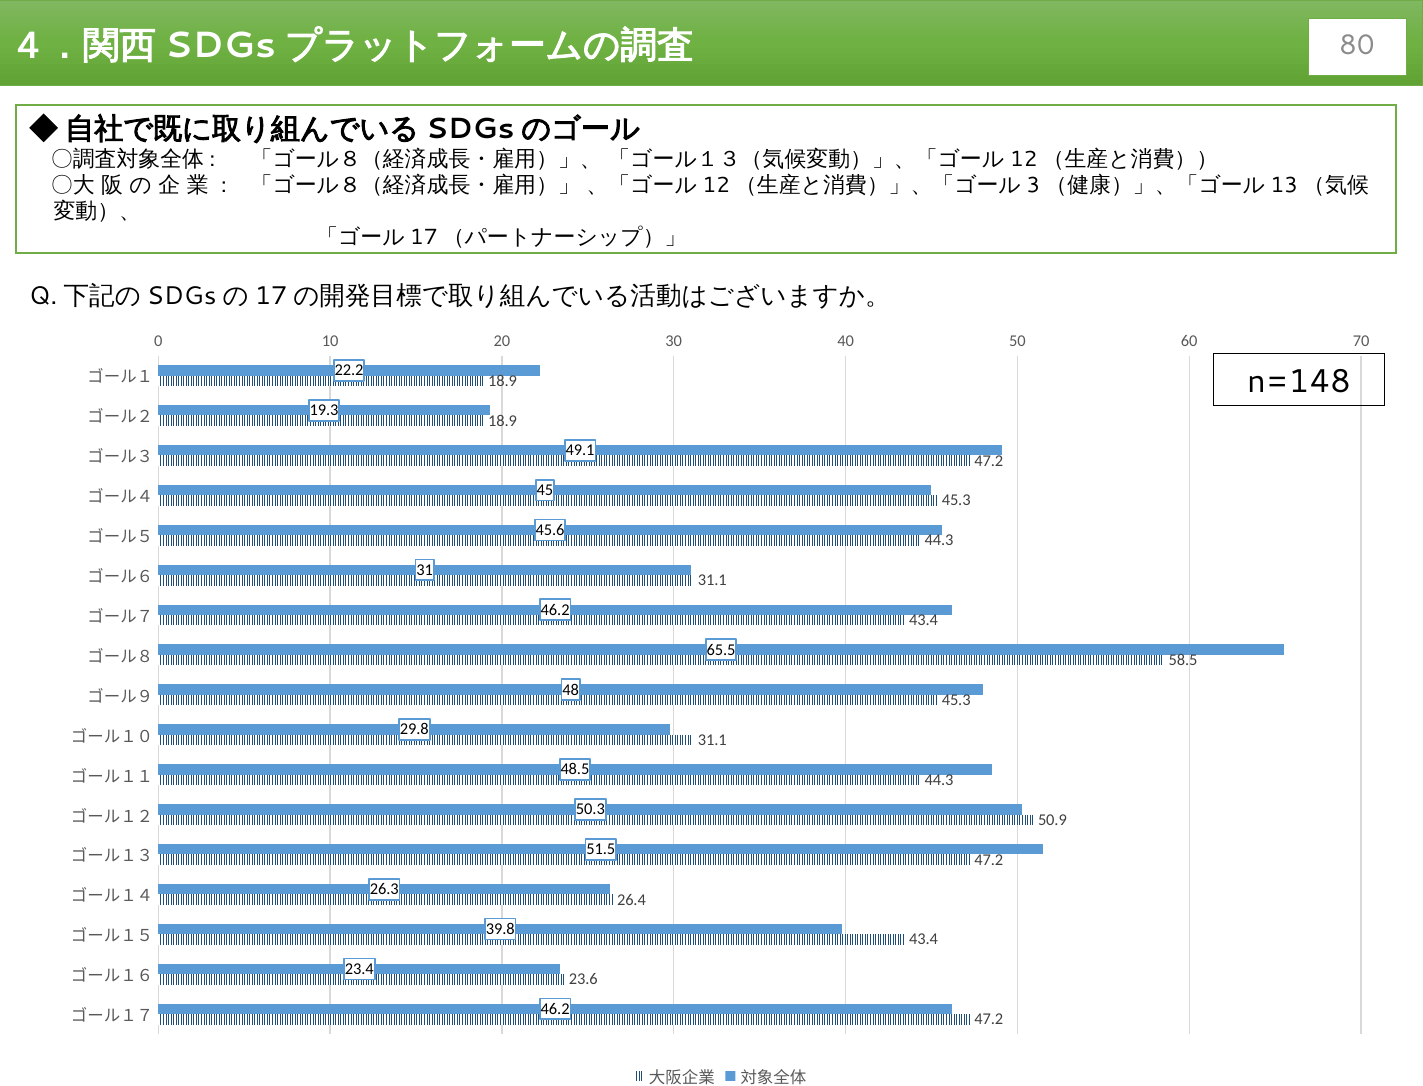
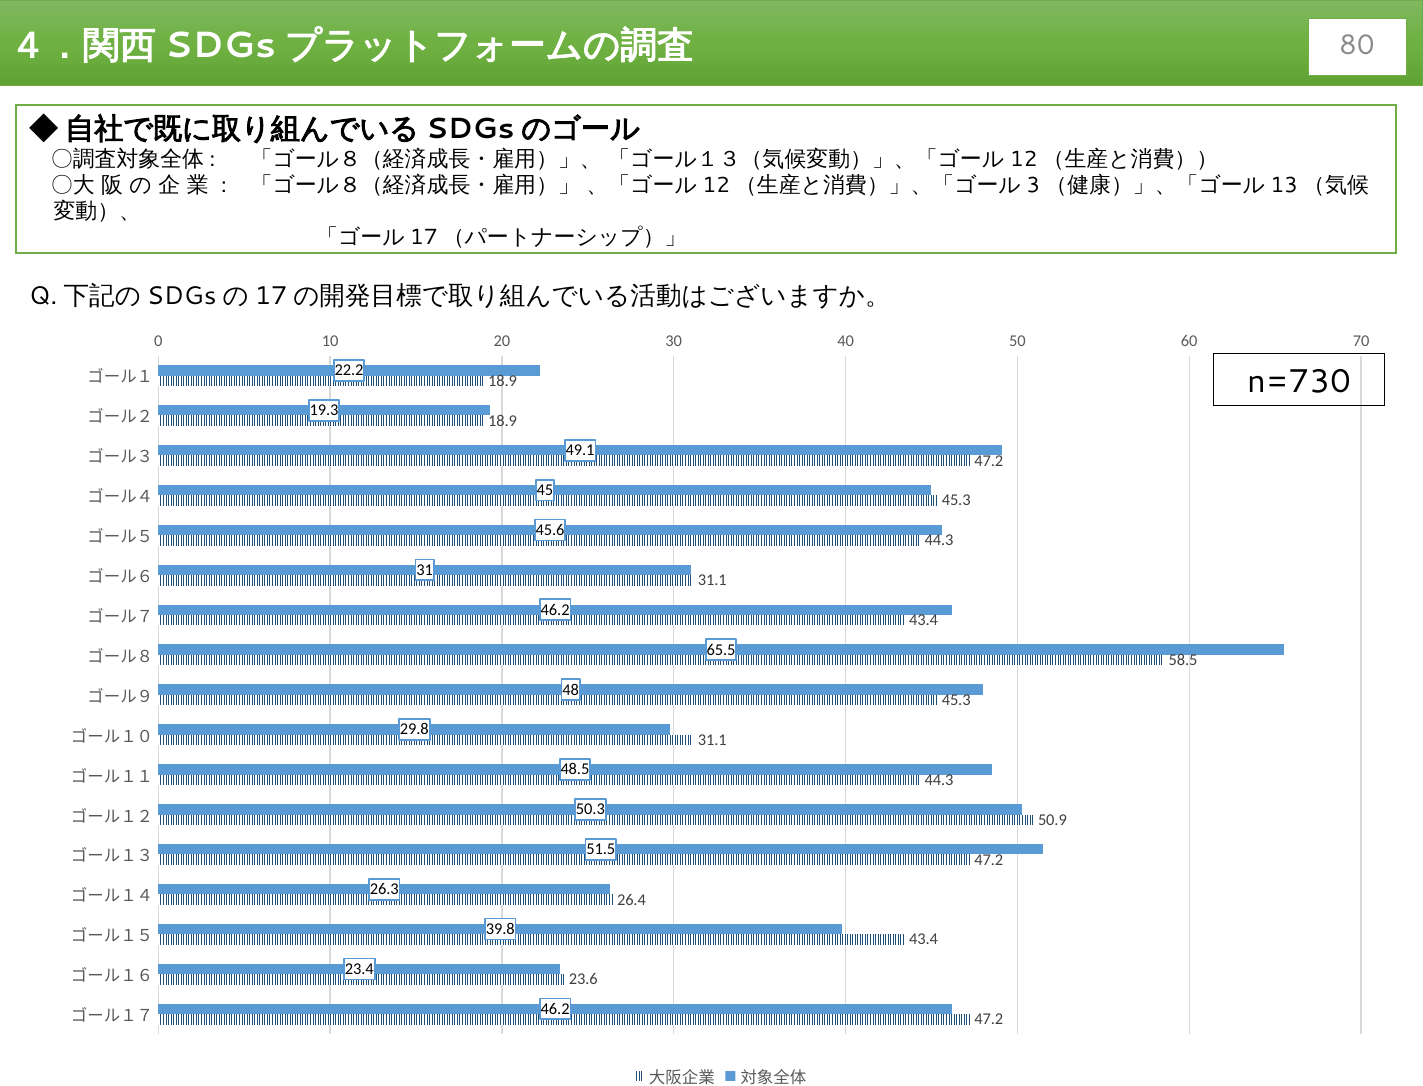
n=148: n=148 -> n=730 (1299, 382)
